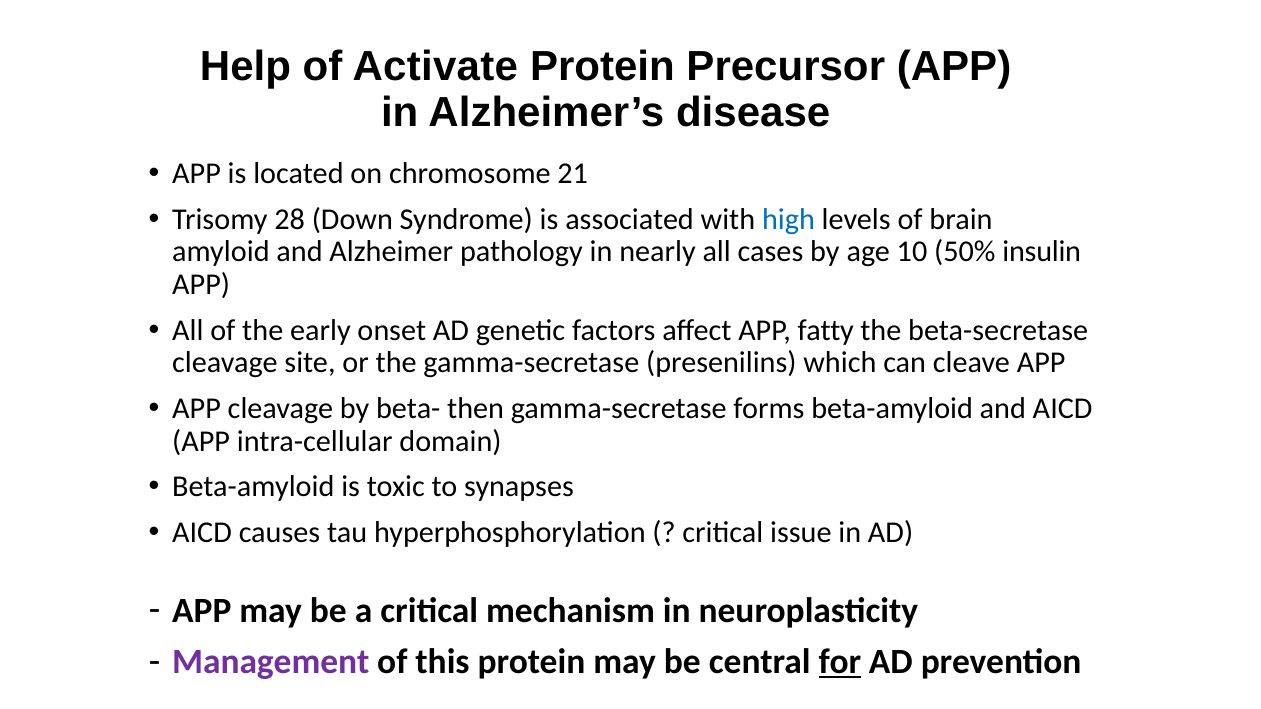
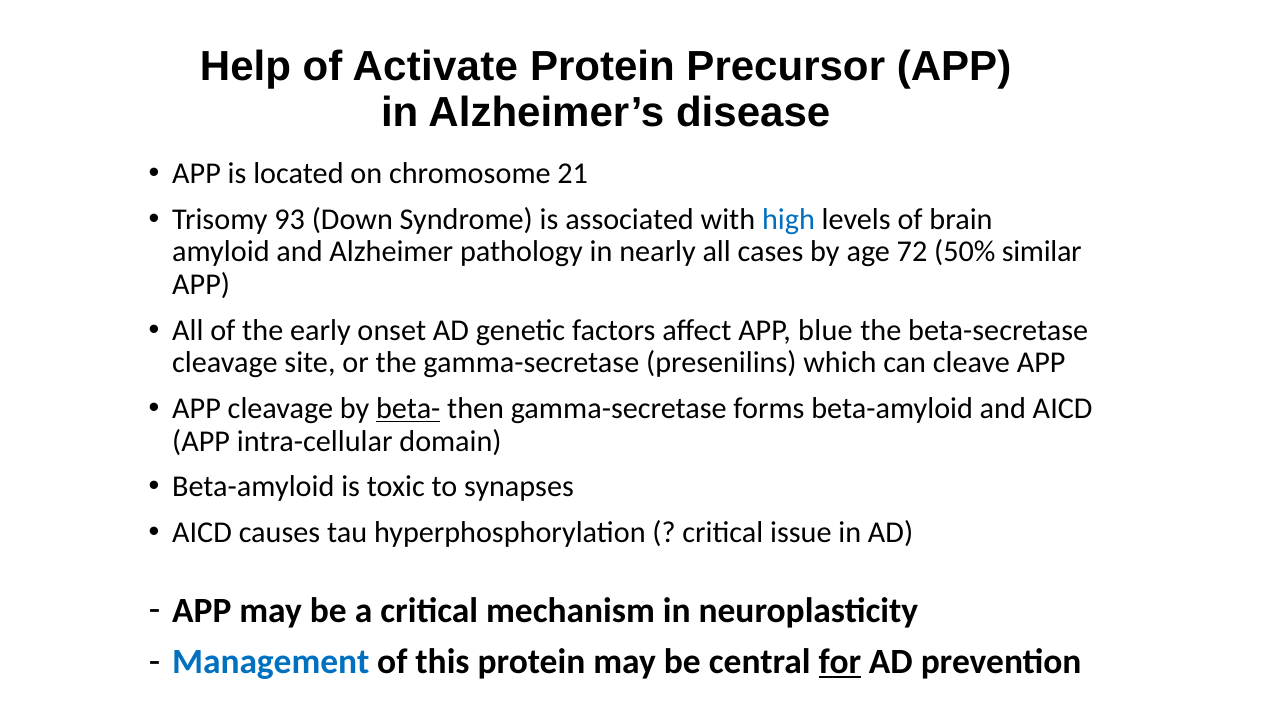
28: 28 -> 93 (290, 219)
10: 10 -> 72 (912, 252)
insulin: insulin -> similar (1042, 252)
fatty: fatty -> blue (825, 330)
beta- underline: none -> present (408, 409)
Management colour: purple -> blue (271, 662)
